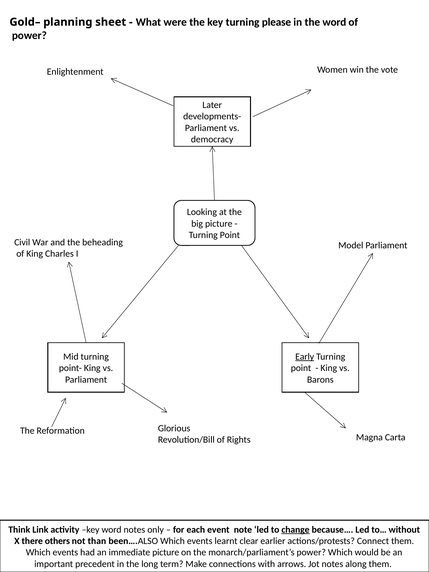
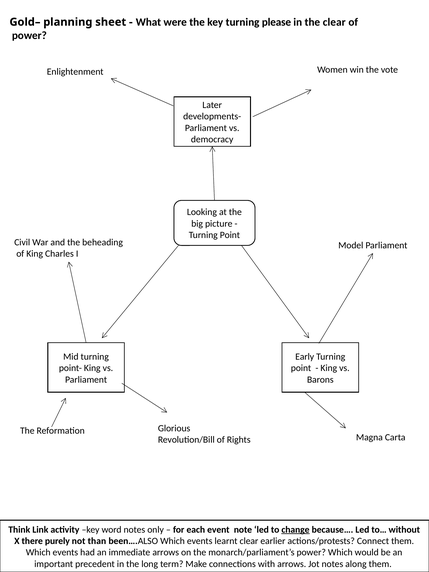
the word: word -> clear (334, 22)
Early underline: present -> none (305, 357)
others: others -> purely (57, 541)
immediate picture: picture -> arrows (166, 552)
